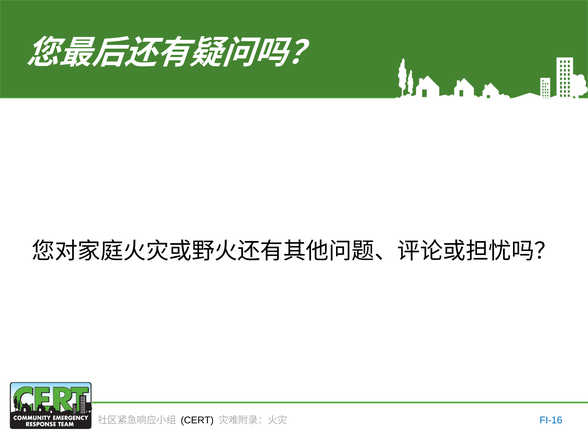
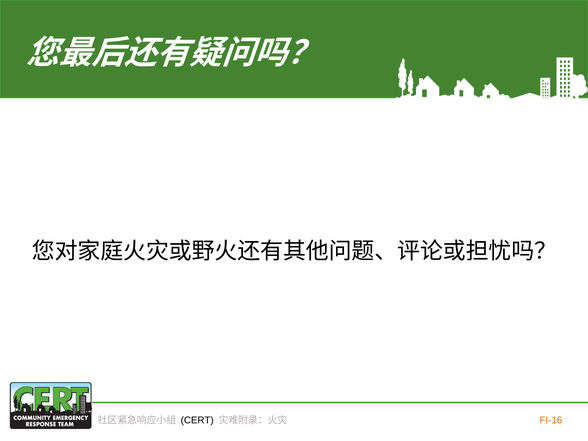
FI-16 colour: blue -> orange (551, 420)
